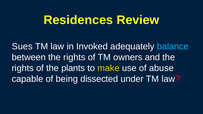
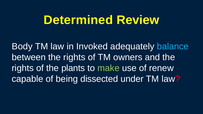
Residences: Residences -> Determined (78, 20)
Sues: Sues -> Body (22, 47)
make colour: yellow -> light green (108, 68)
abuse: abuse -> renew (161, 68)
